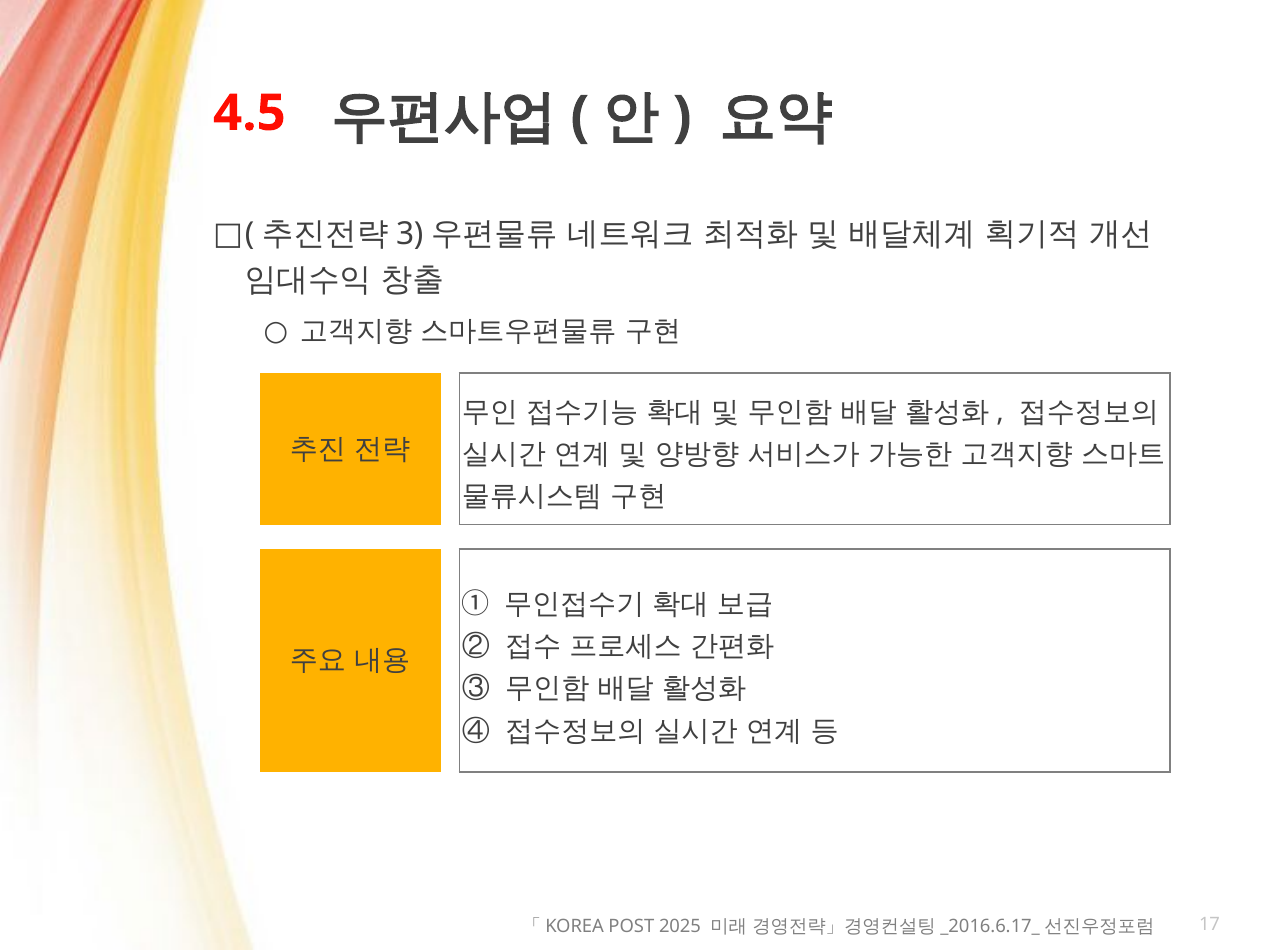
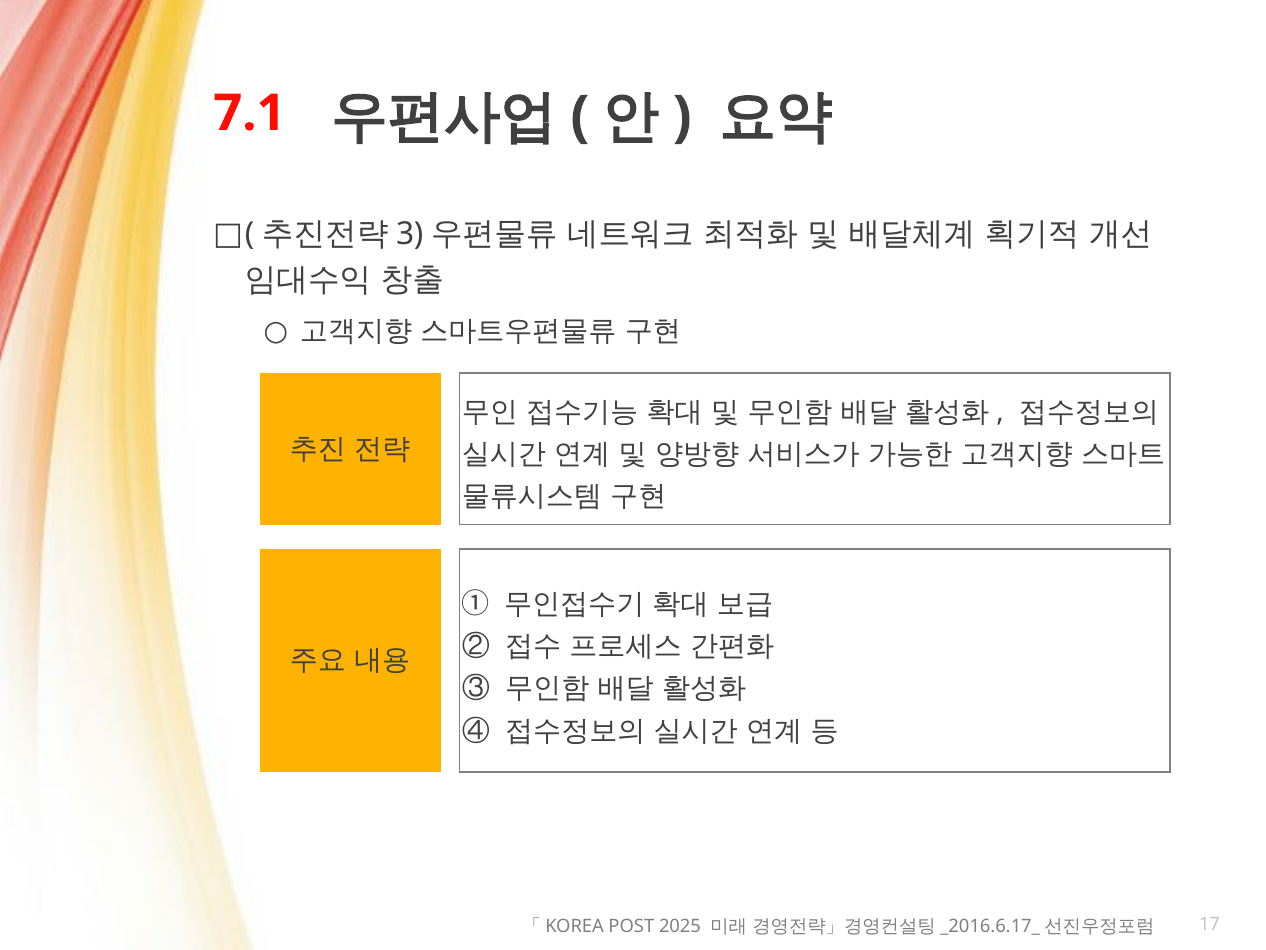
4.5: 4.5 -> 7.1 (249, 113)
